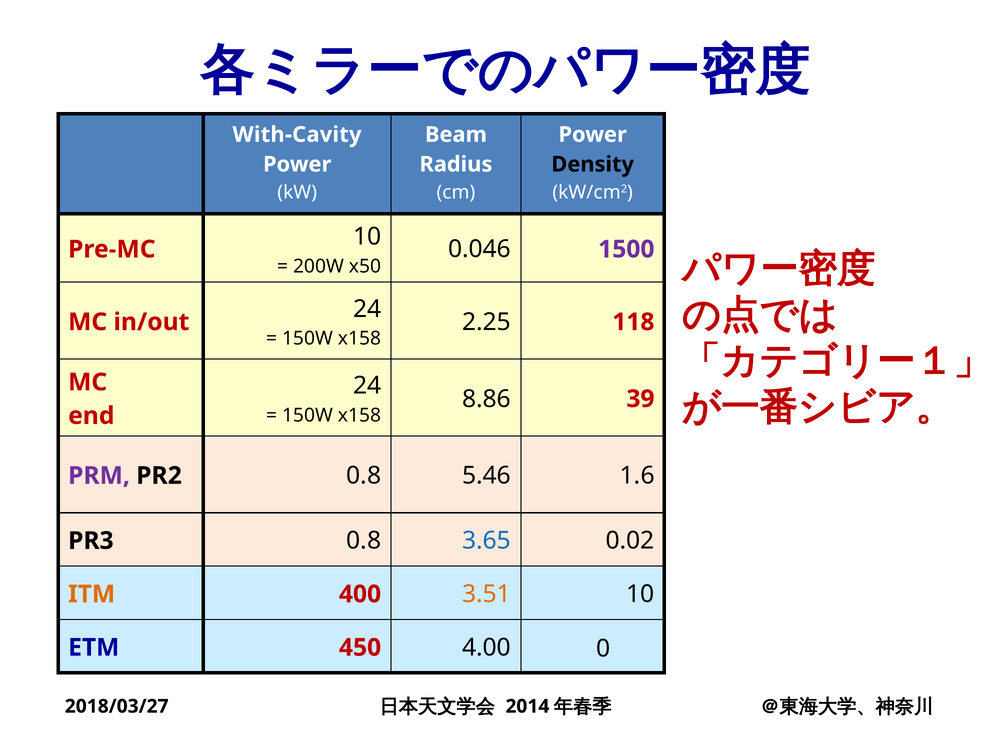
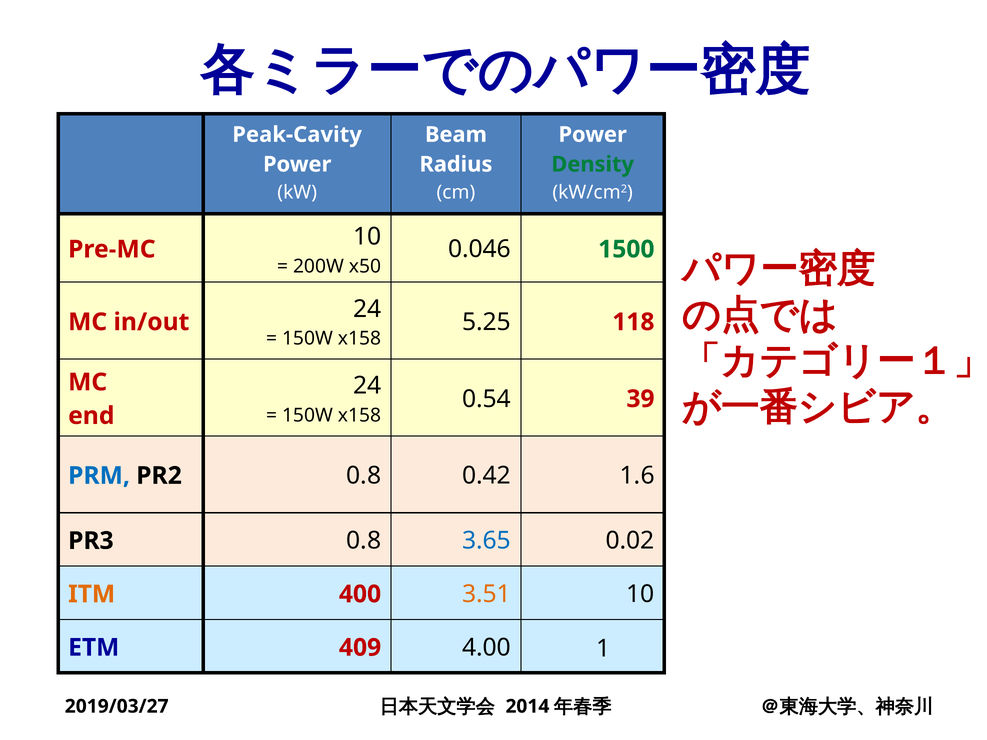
With-Cavity: With-Cavity -> Peak-Cavity (297, 135)
Density colour: black -> green (593, 164)
1500 colour: purple -> green (626, 249)
2.25: 2.25 -> 5.25 (487, 322)
8.86: 8.86 -> 0.54 (487, 399)
PRM colour: purple -> blue (99, 476)
5.46: 5.46 -> 0.42 (487, 476)
450: 450 -> 409 (360, 648)
0: 0 -> 1 (603, 649)
2018/03/27: 2018/03/27 -> 2019/03/27 (117, 707)
